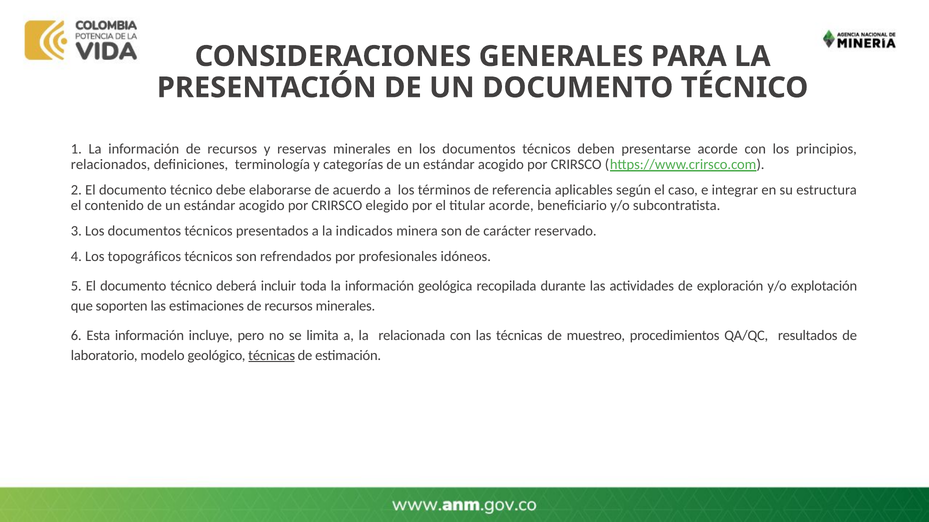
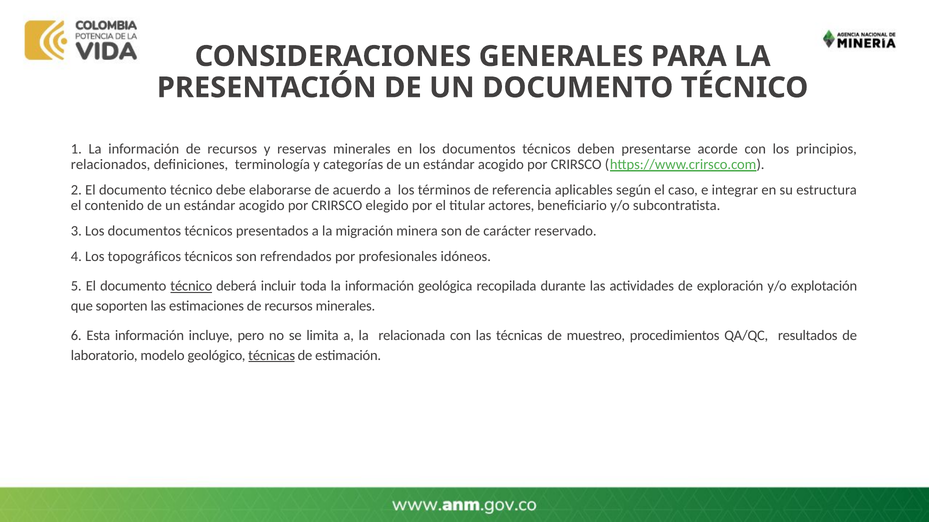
titular acorde: acorde -> actores (511, 206)
indicados: indicados -> migración (364, 231)
técnico underline: none -> present (191, 286)
